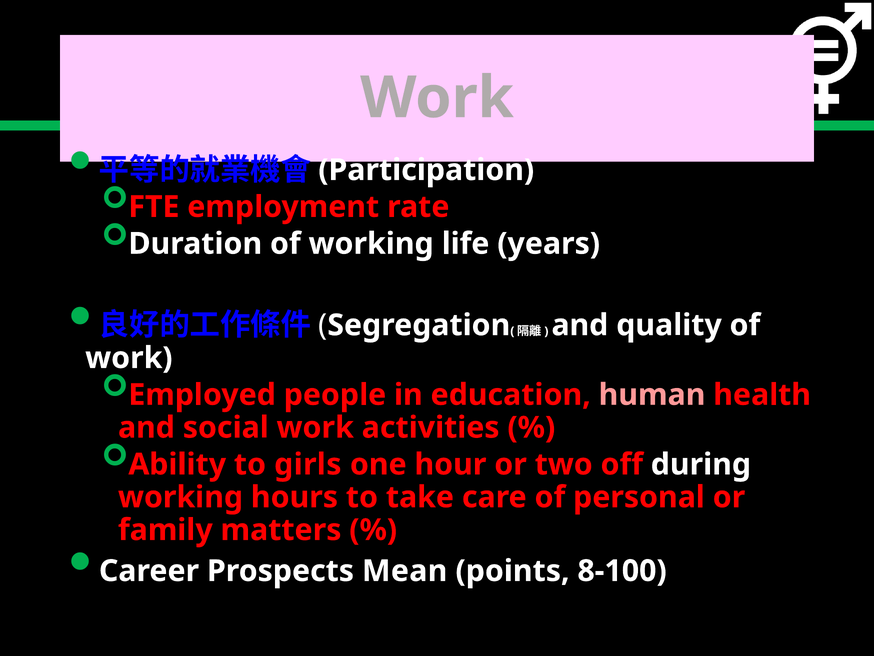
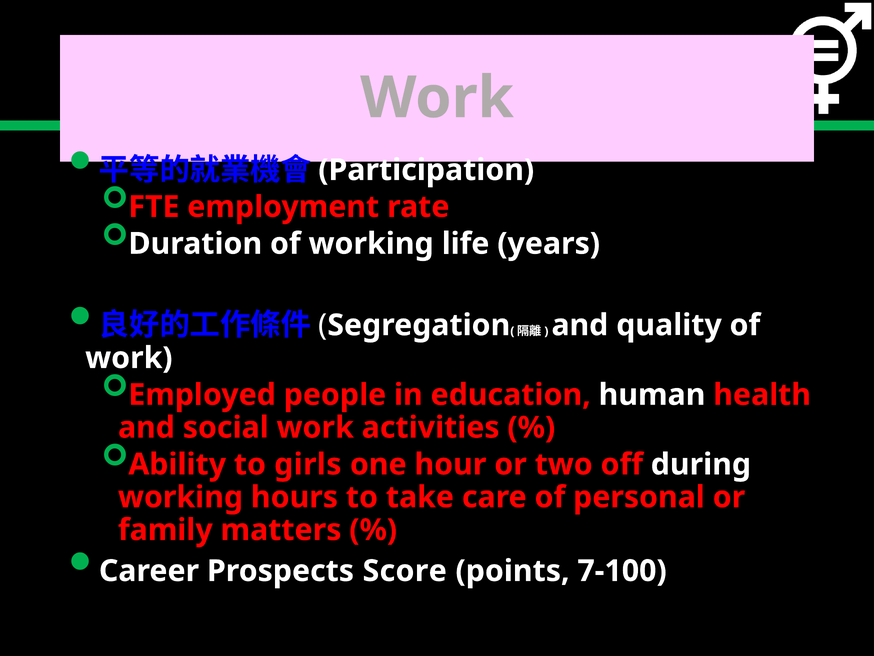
human colour: pink -> white (652, 395)
Mean: Mean -> Score (405, 571)
8-100: 8-100 -> 7-100 (622, 571)
